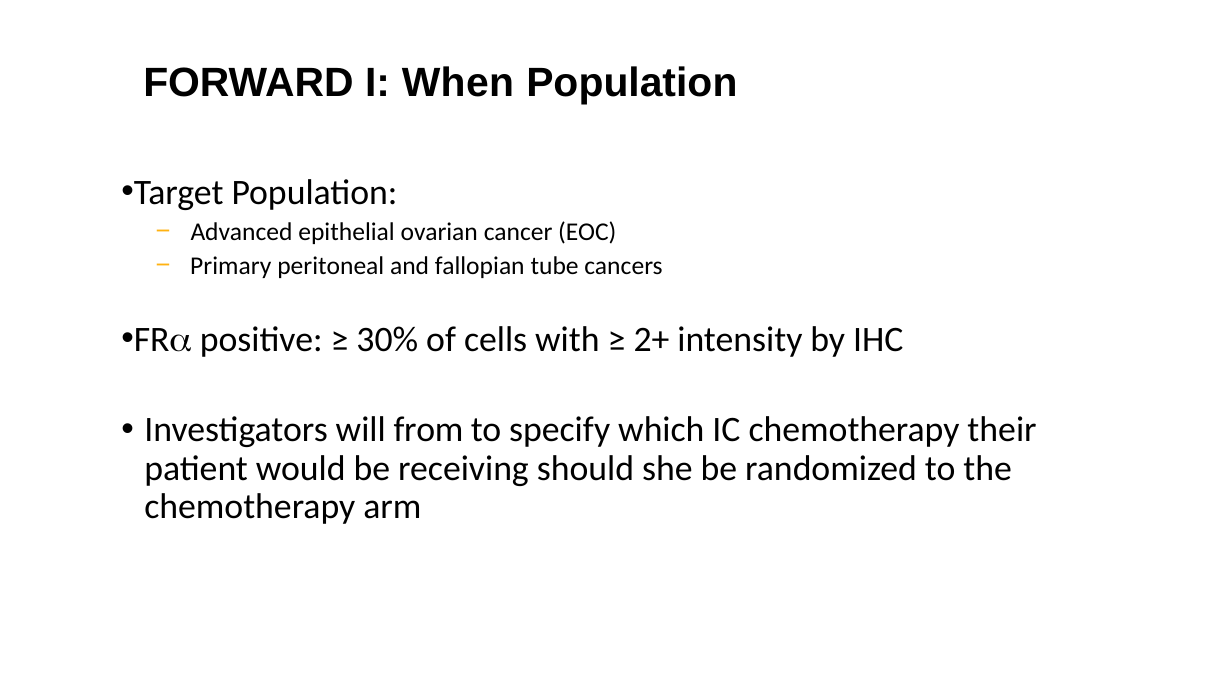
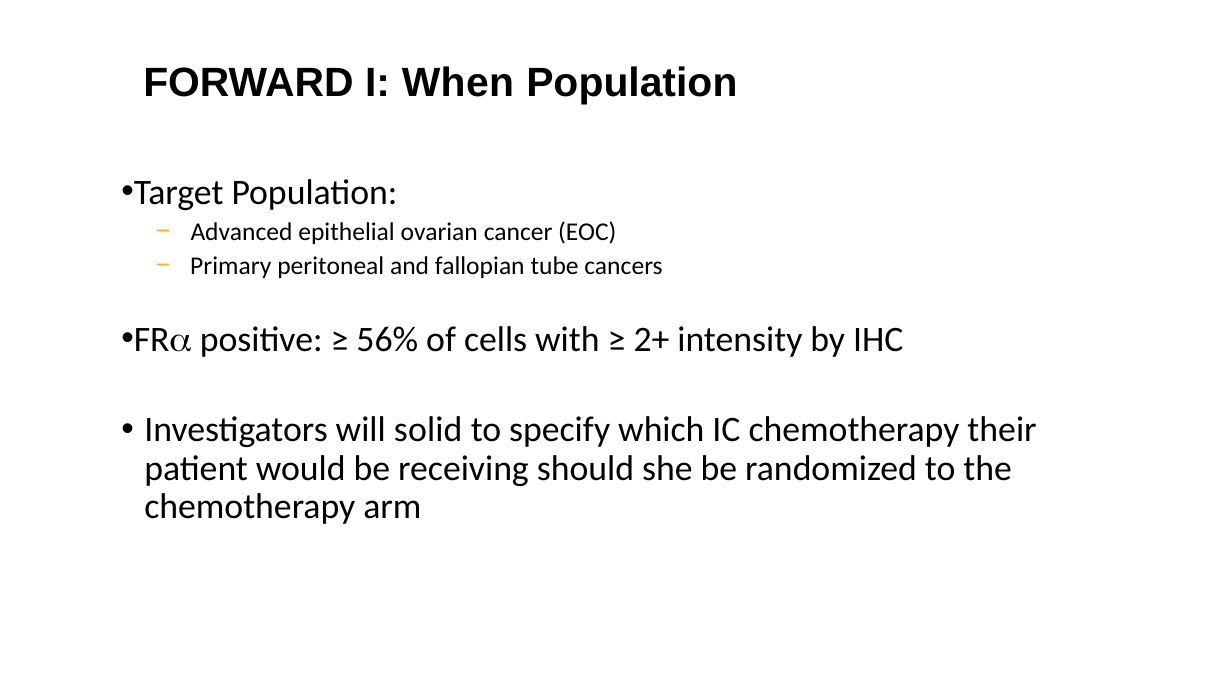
30%: 30% -> 56% (387, 339)
from: from -> solid (428, 429)
